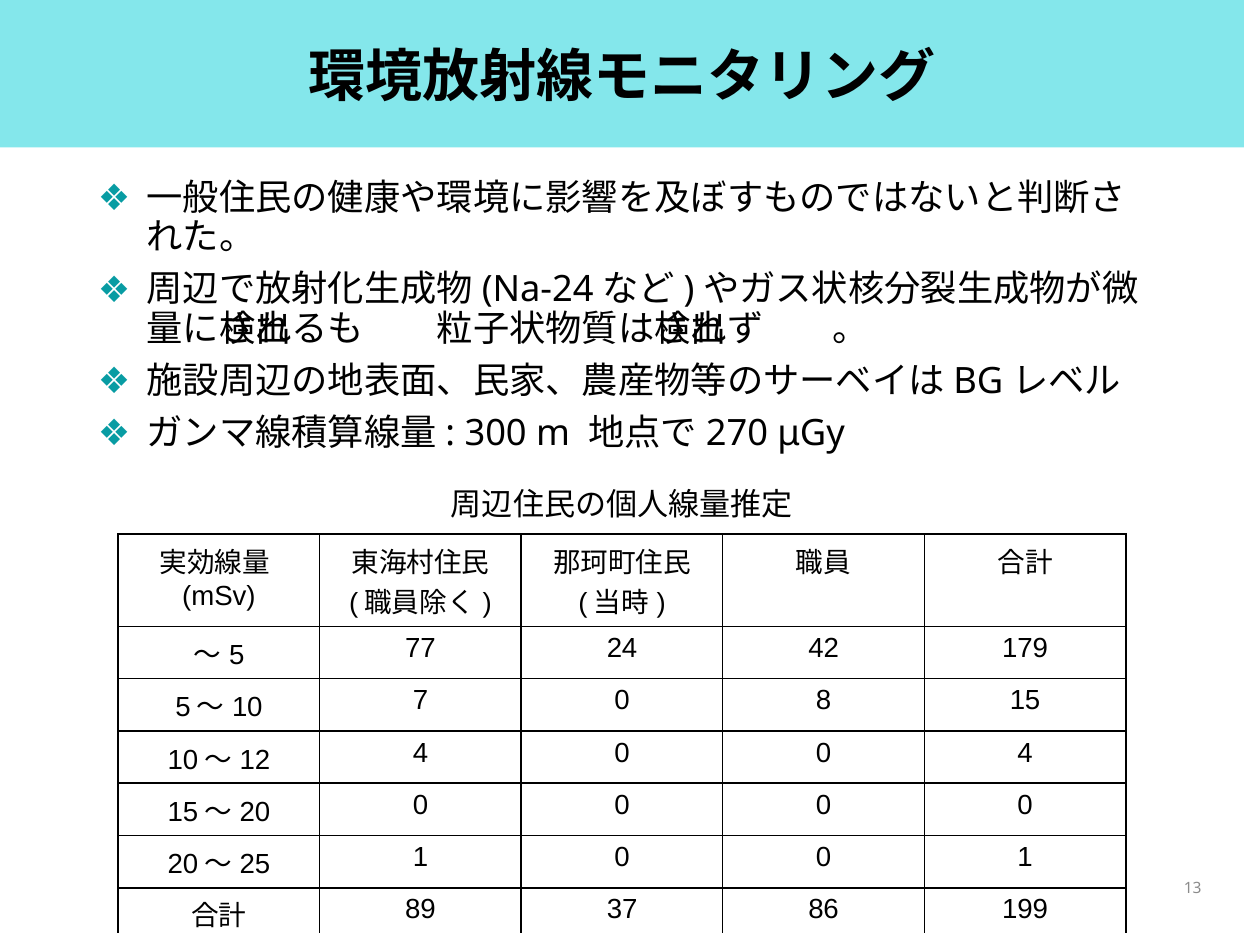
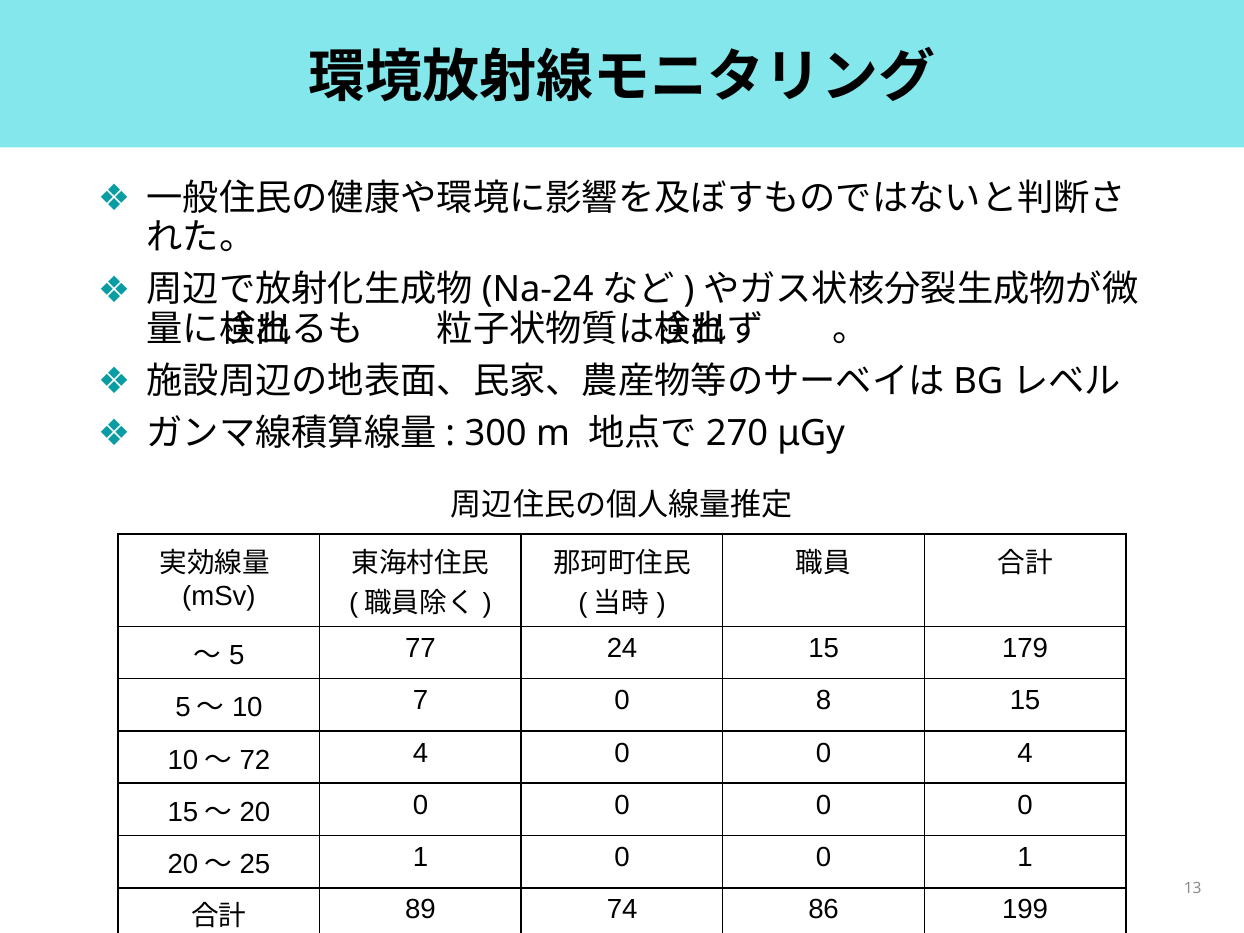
24 42: 42 -> 15 (824, 648)
12: 12 -> 72 (255, 760)
37: 37 -> 74 (622, 910)
